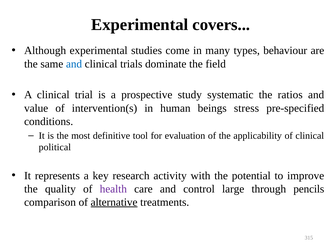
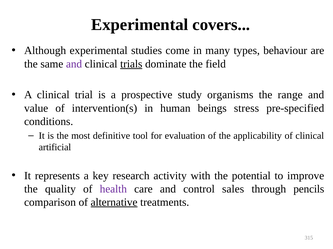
and colour: blue -> purple (74, 64)
trials underline: none -> present (131, 64)
systematic: systematic -> organisms (230, 95)
ratios: ratios -> range (290, 95)
political: political -> artificial (55, 148)
large: large -> sales (233, 189)
